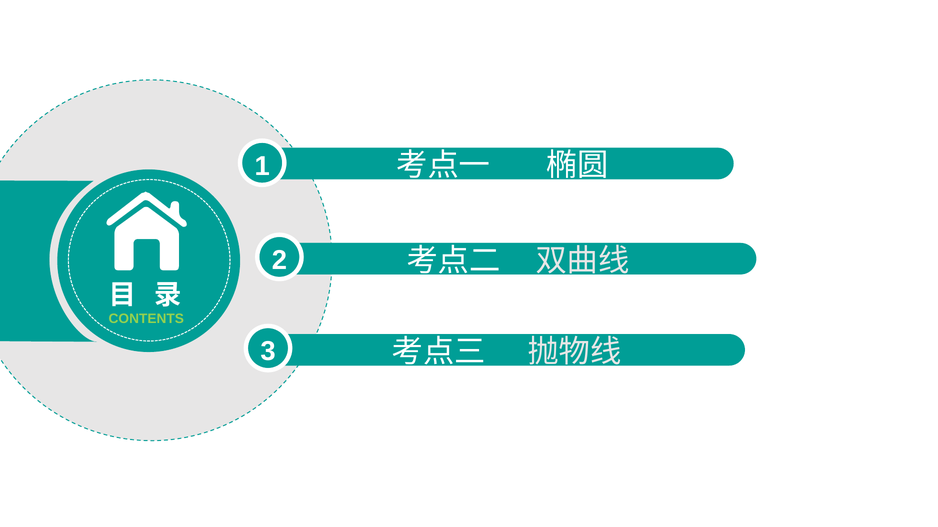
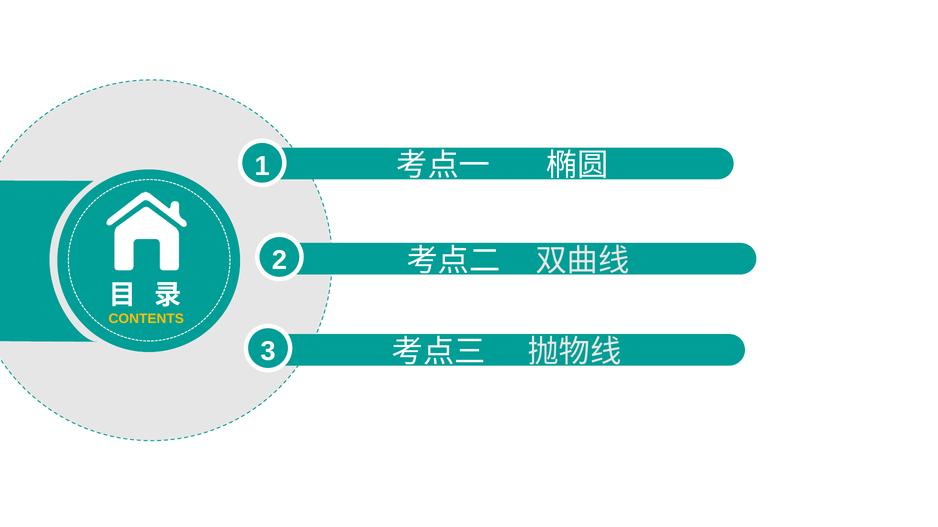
CONTENTS colour: light green -> yellow (146, 319)
